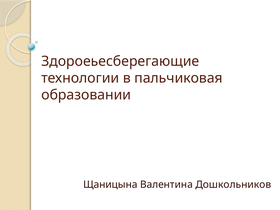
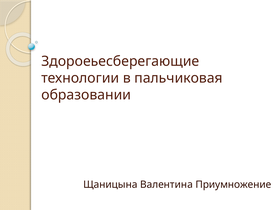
Дошкольников: Дошкольников -> Приумножение (233, 185)
